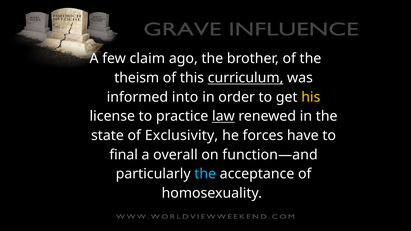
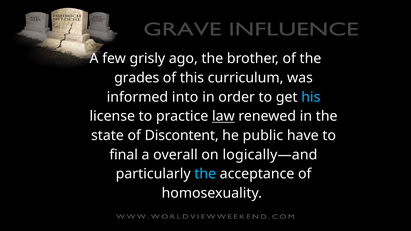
claim: claim -> grisly (147, 59)
theism: theism -> grades (137, 78)
curriculum underline: present -> none (246, 78)
his colour: yellow -> light blue (311, 97)
Exclusivity: Exclusivity -> Discontent (182, 136)
forces: forces -> public (263, 136)
function—and: function—and -> logically—and (270, 155)
